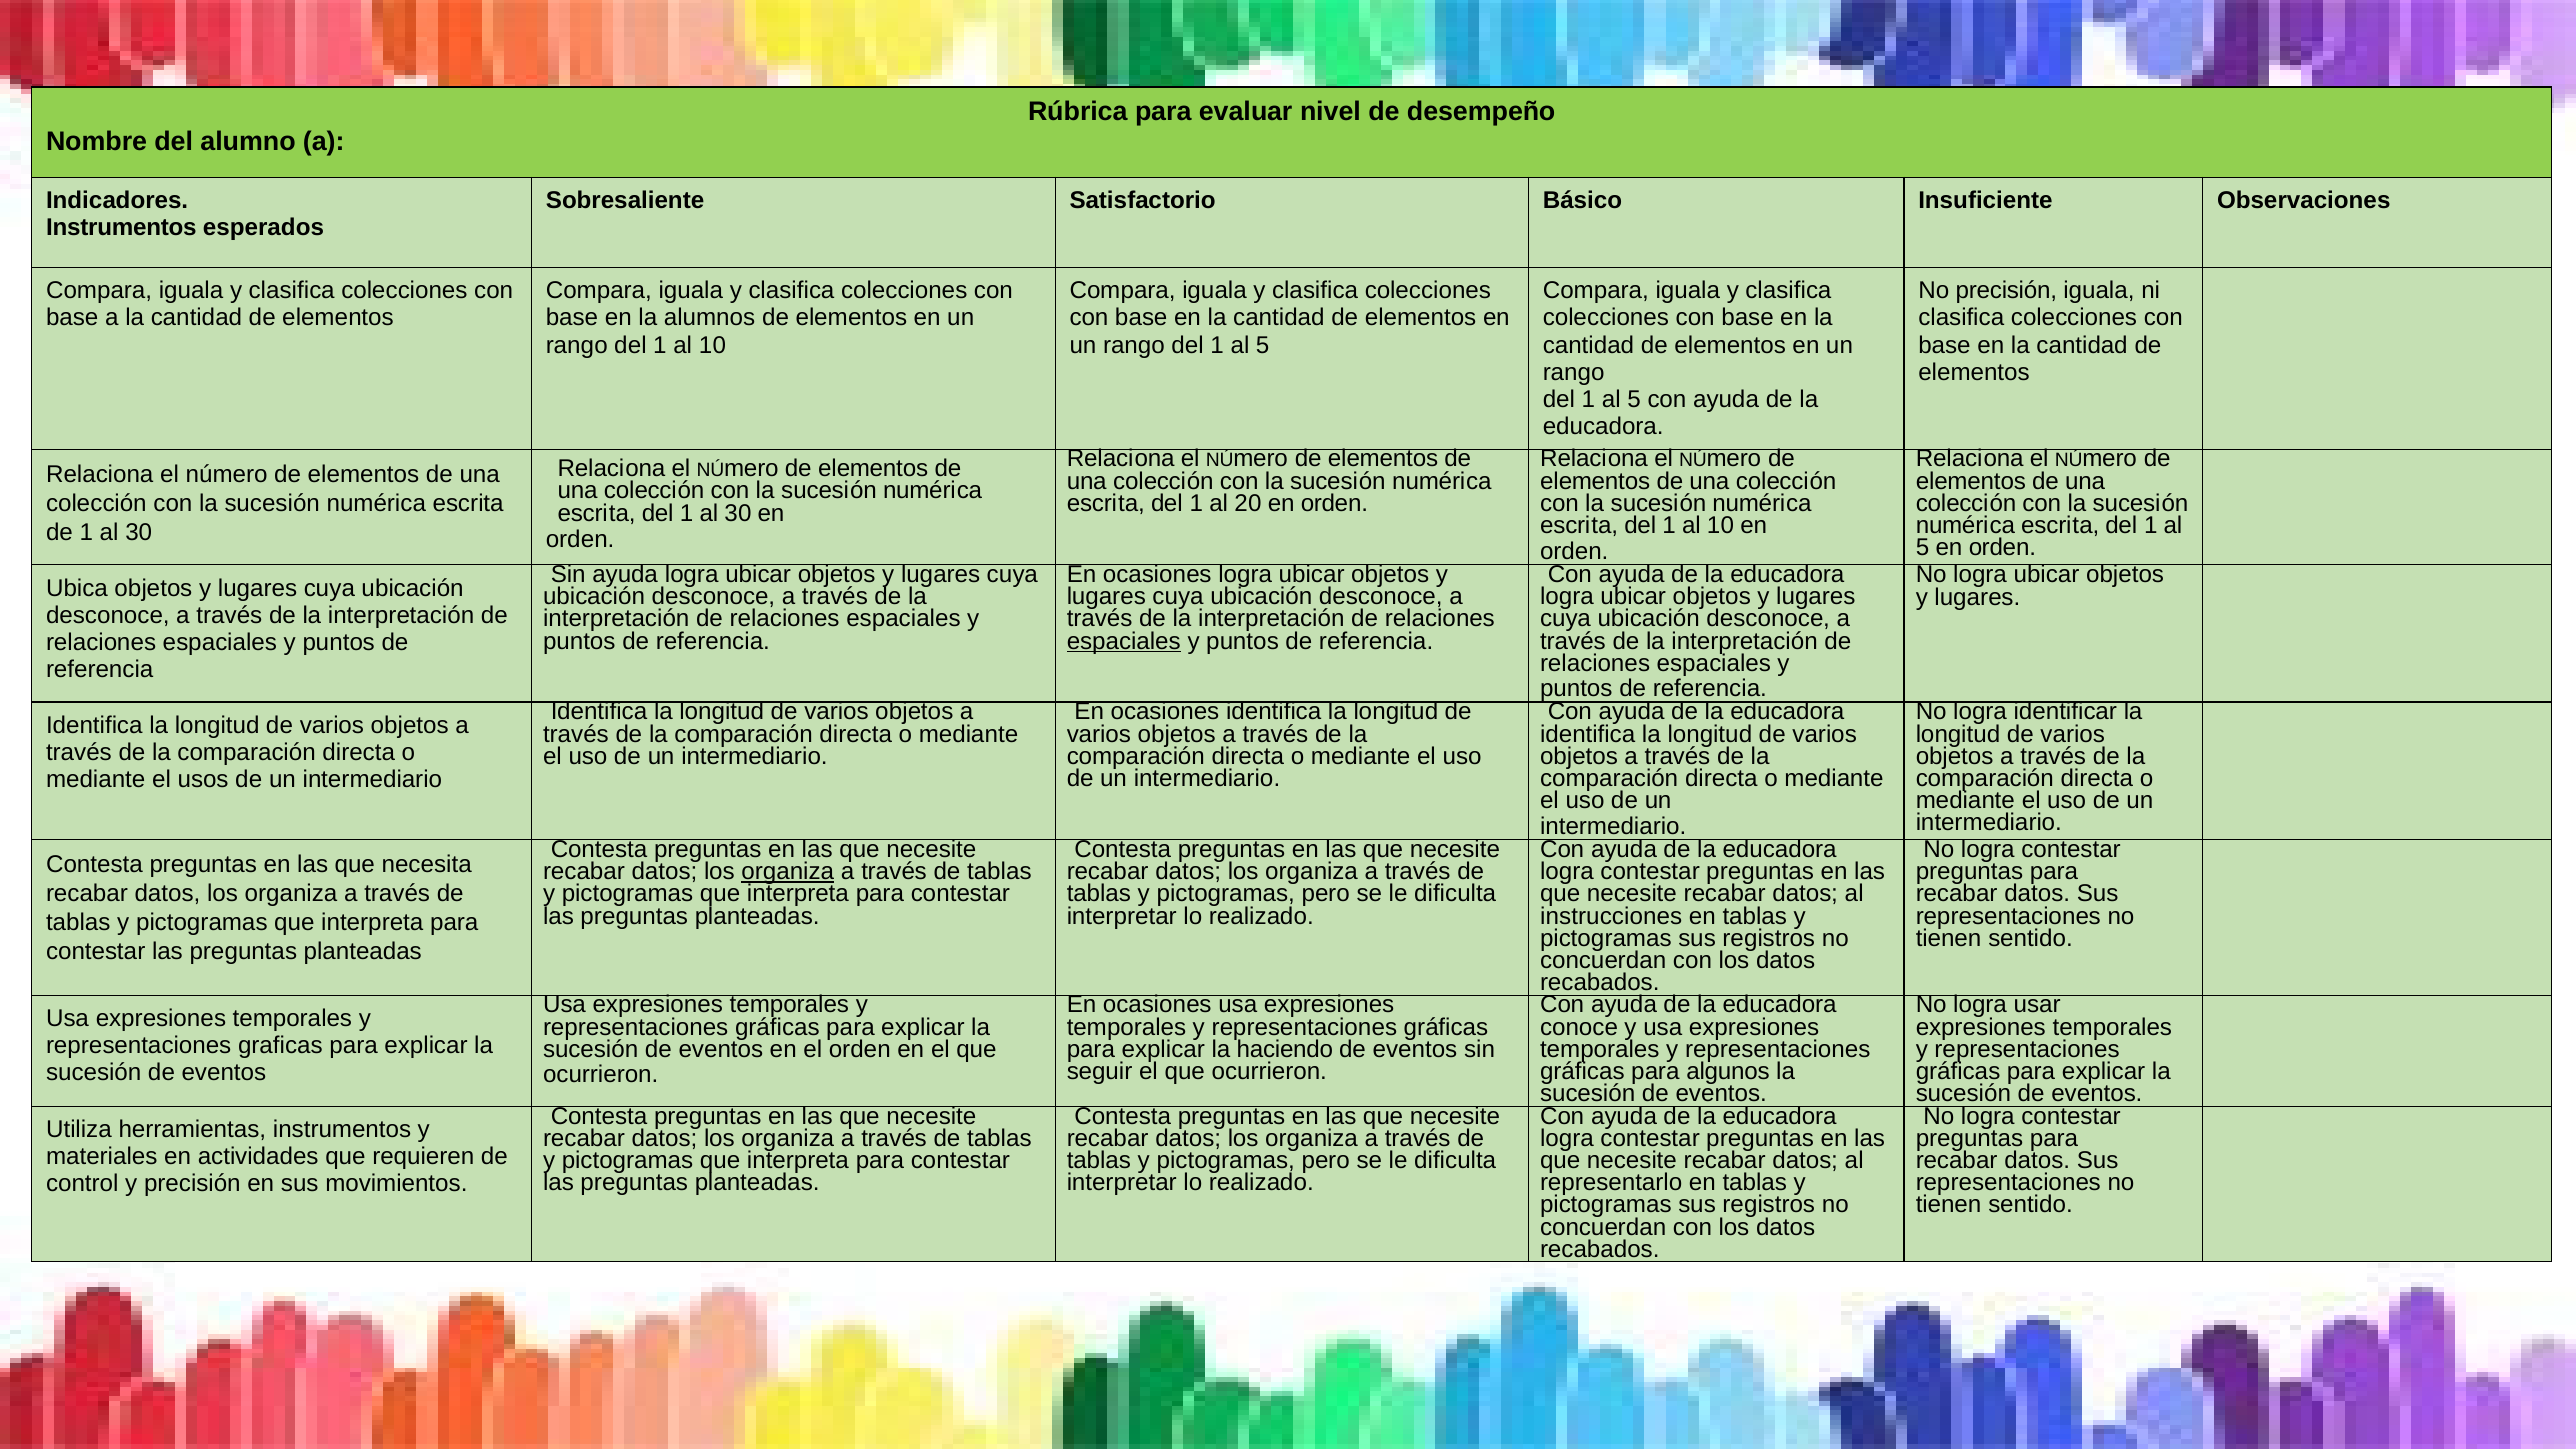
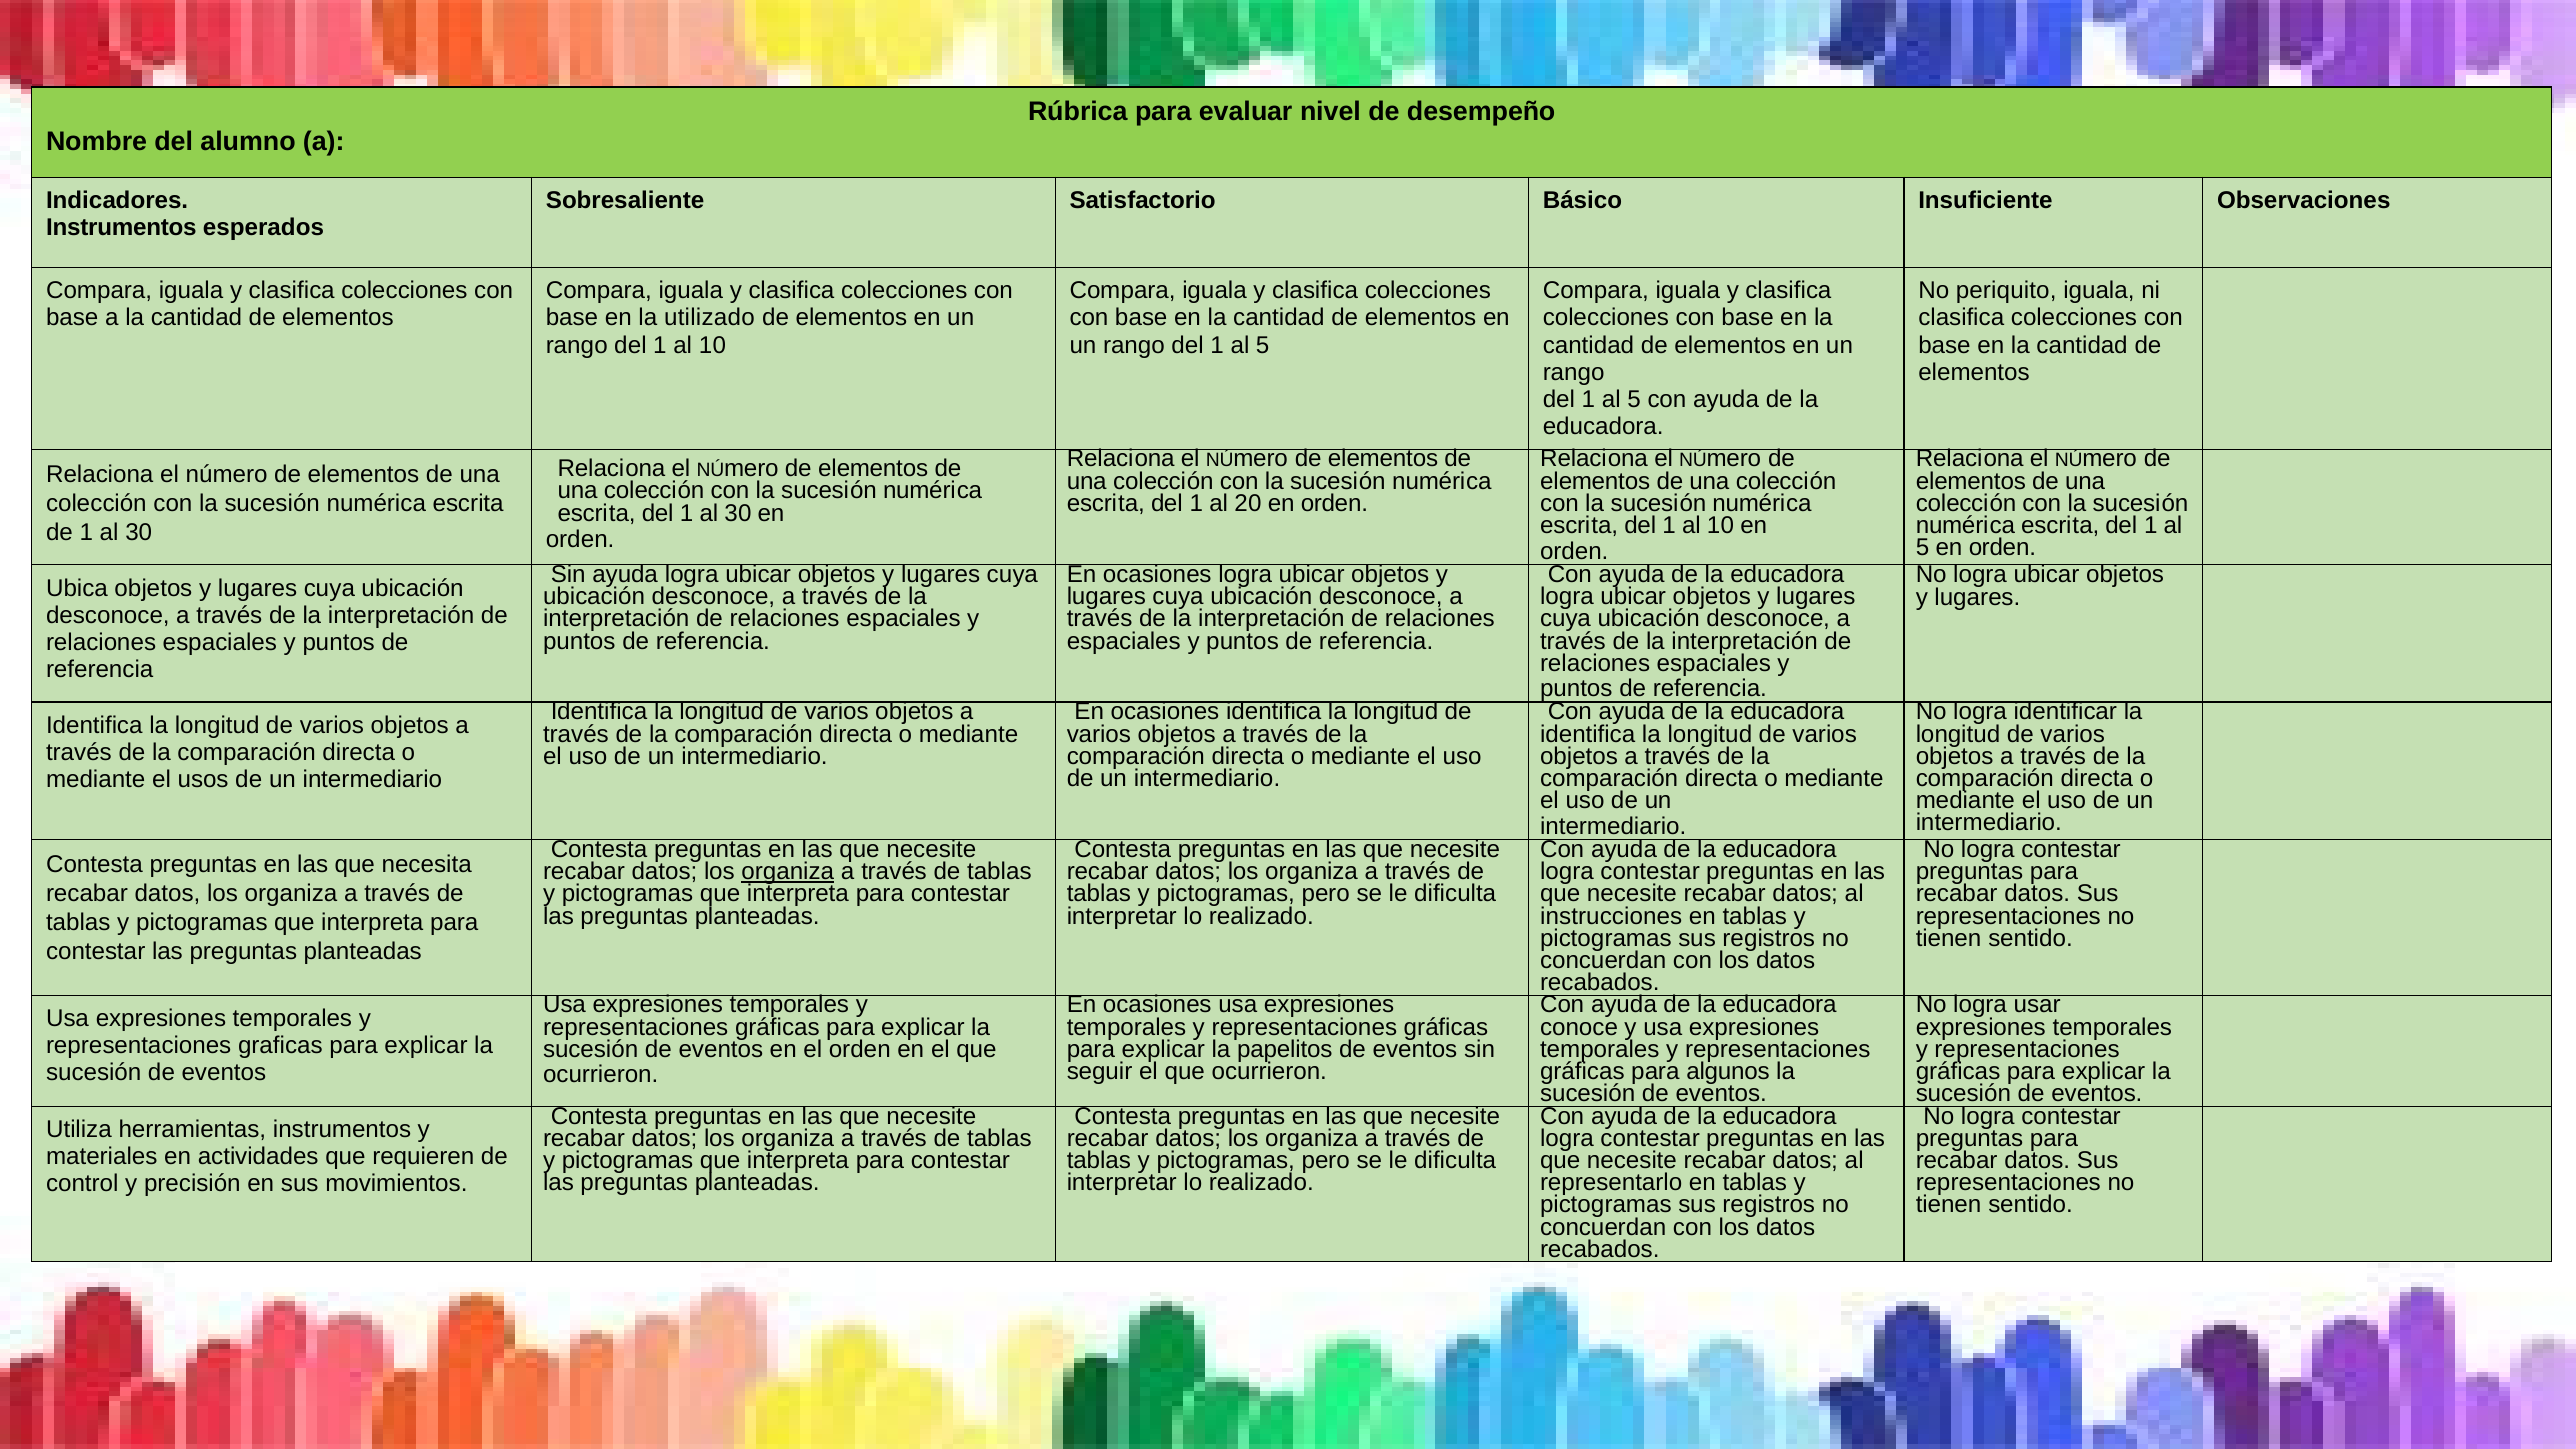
No precisión: precisión -> periquito (2006, 291)
alumnos: alumnos -> utilizado (709, 318)
espaciales underline: present -> none (1124, 641)
haciendo: haciendo -> papelitos (1285, 1049)
